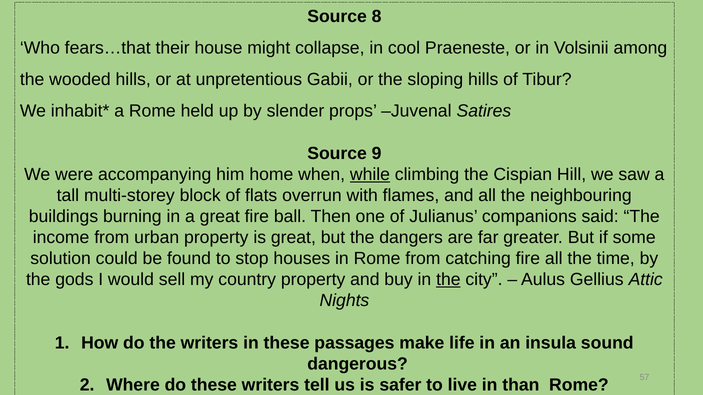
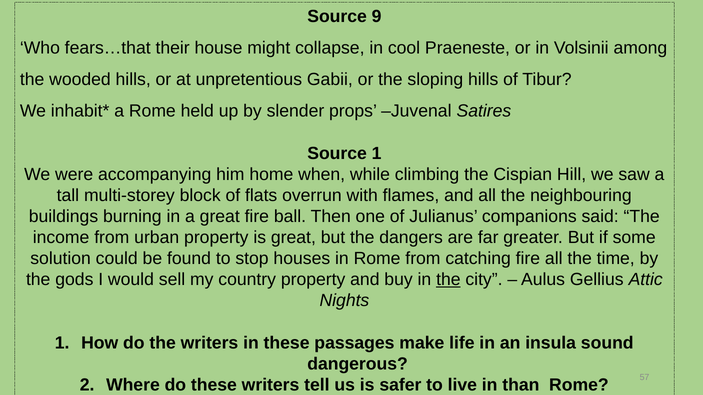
8: 8 -> 9 (377, 16)
Source 9: 9 -> 1 (377, 153)
while underline: present -> none (370, 174)
